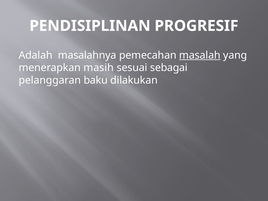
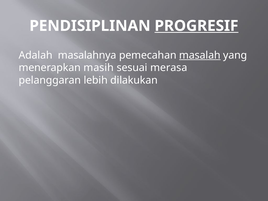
PROGRESIF underline: none -> present (196, 26)
sebagai: sebagai -> merasa (169, 68)
baku: baku -> lebih (96, 80)
